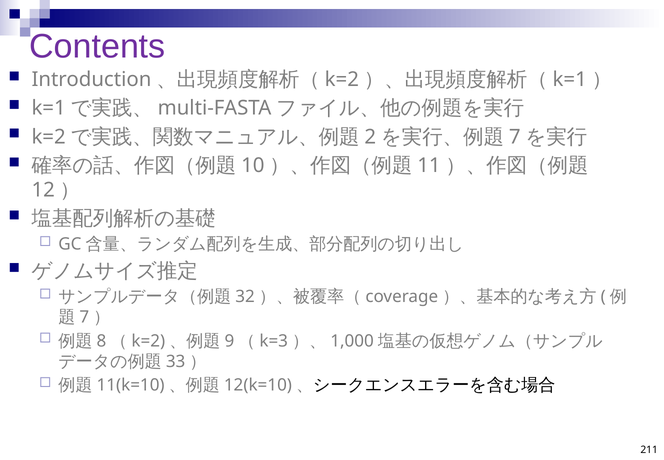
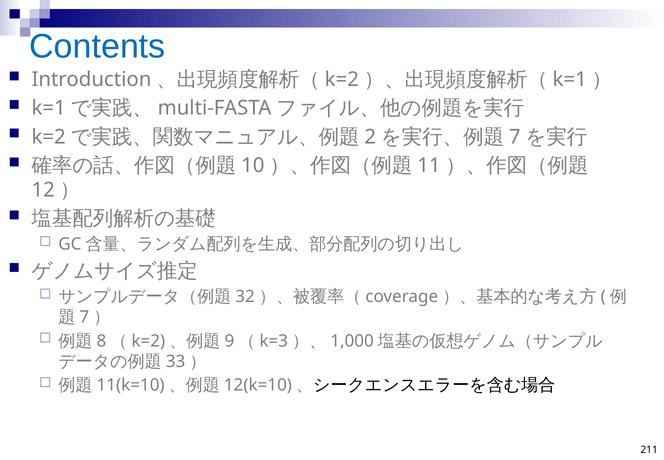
Contents colour: purple -> blue (97, 46)
